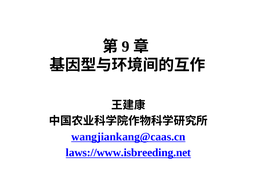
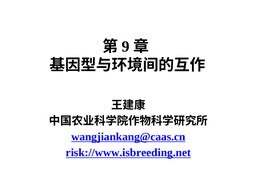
laws://www.isbreeding.net: laws://www.isbreeding.net -> risk://www.isbreeding.net (128, 153)
